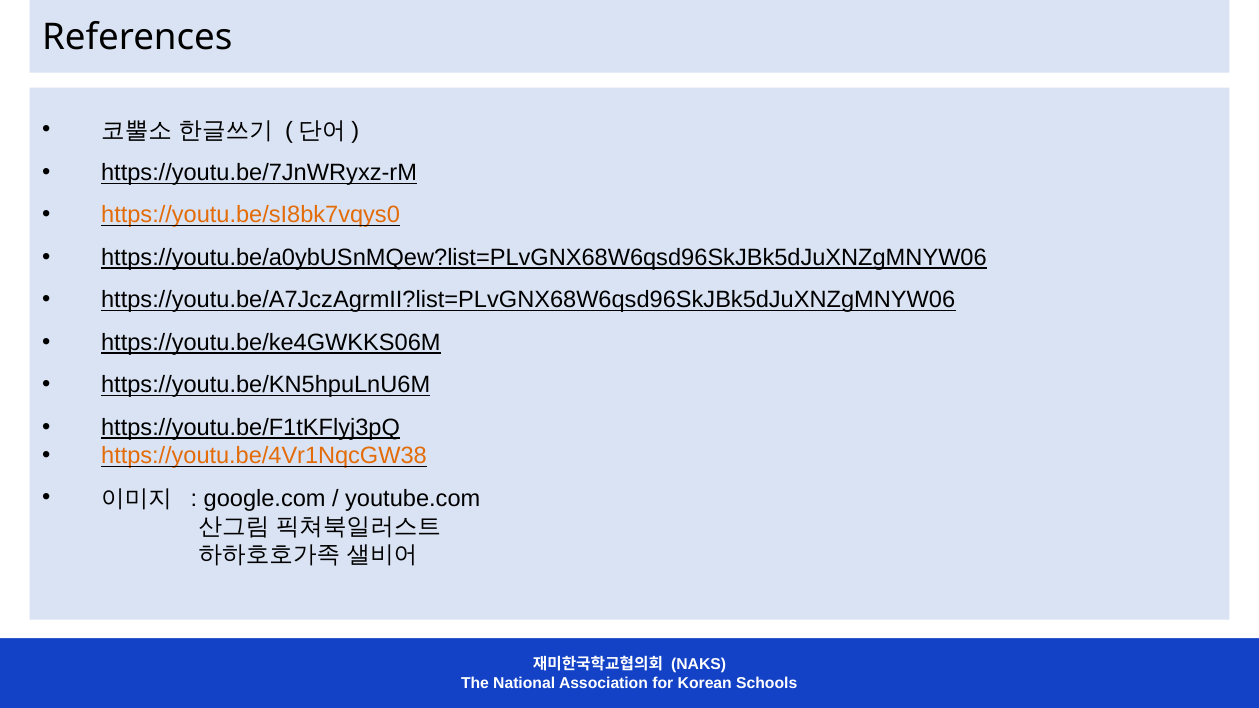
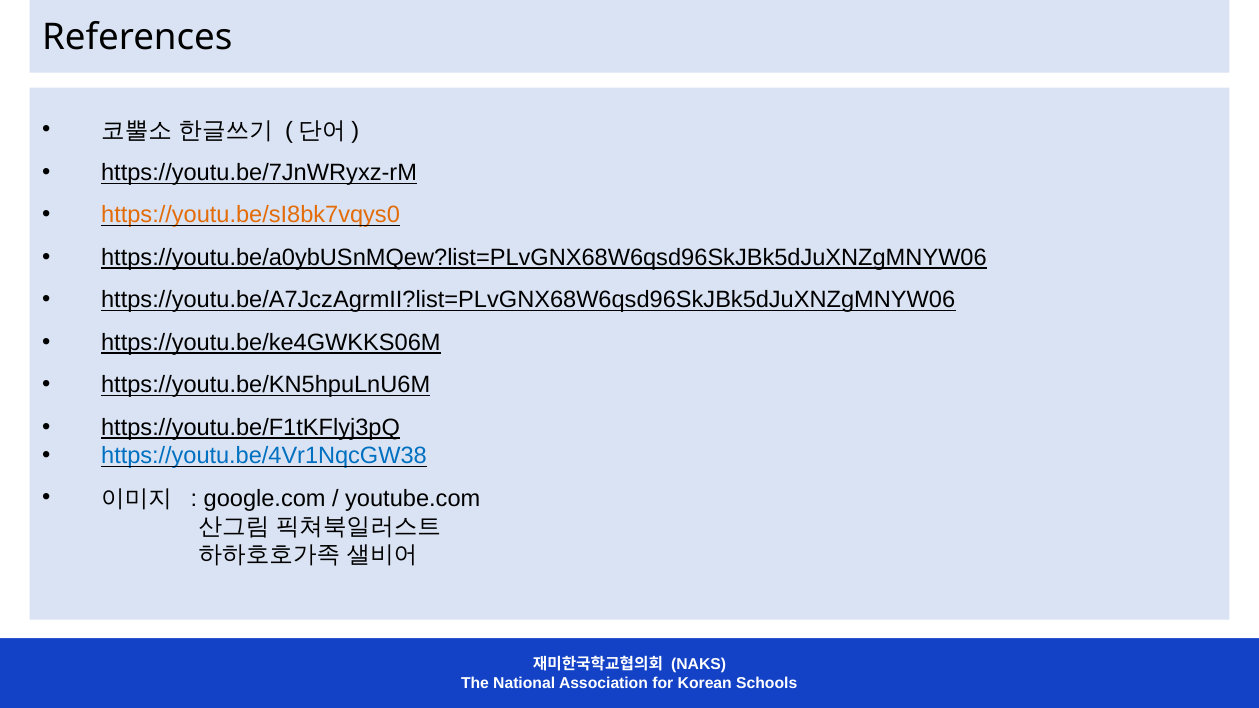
https://youtu.be/4Vr1NqcGW38 colour: orange -> blue (264, 456)
